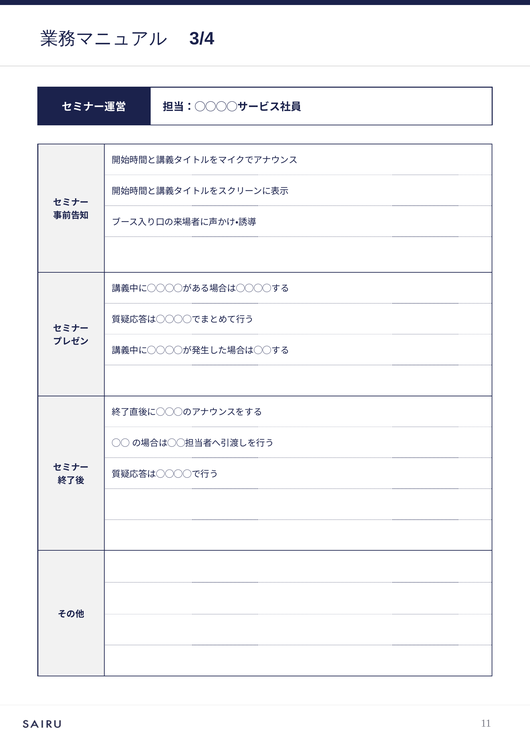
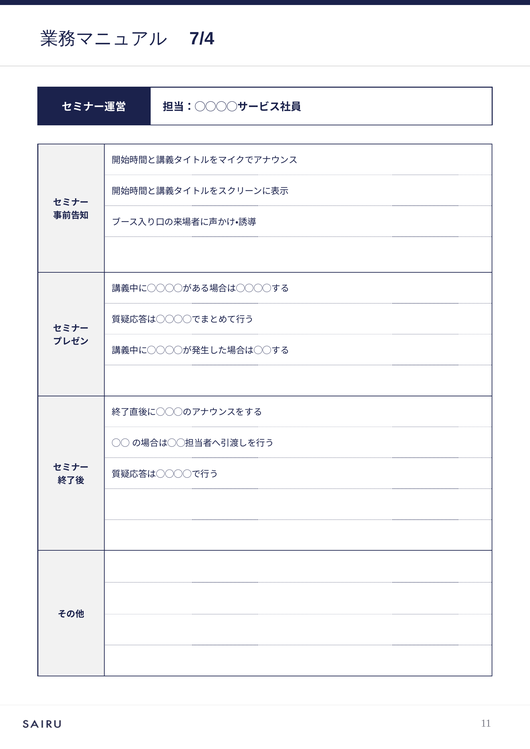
3/4: 3/4 -> 7/4 (202, 39)
